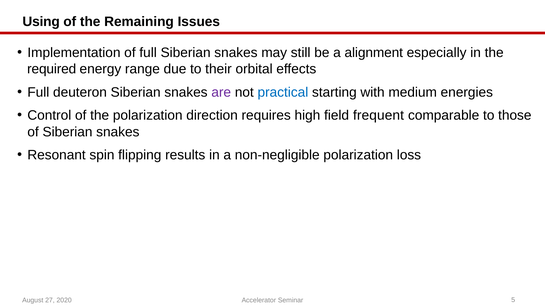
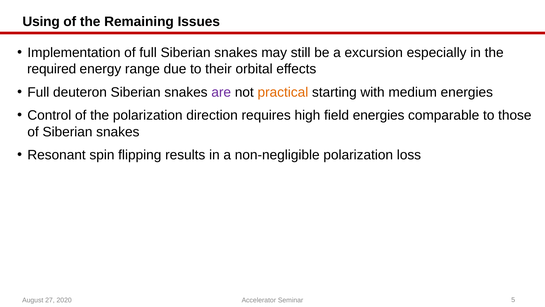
alignment: alignment -> excursion (374, 53)
practical colour: blue -> orange (283, 92)
field frequent: frequent -> energies (379, 115)
